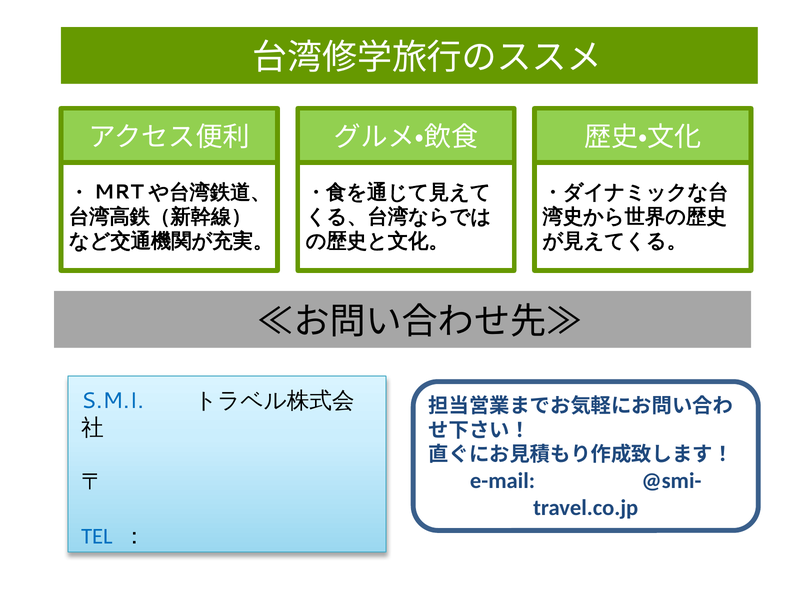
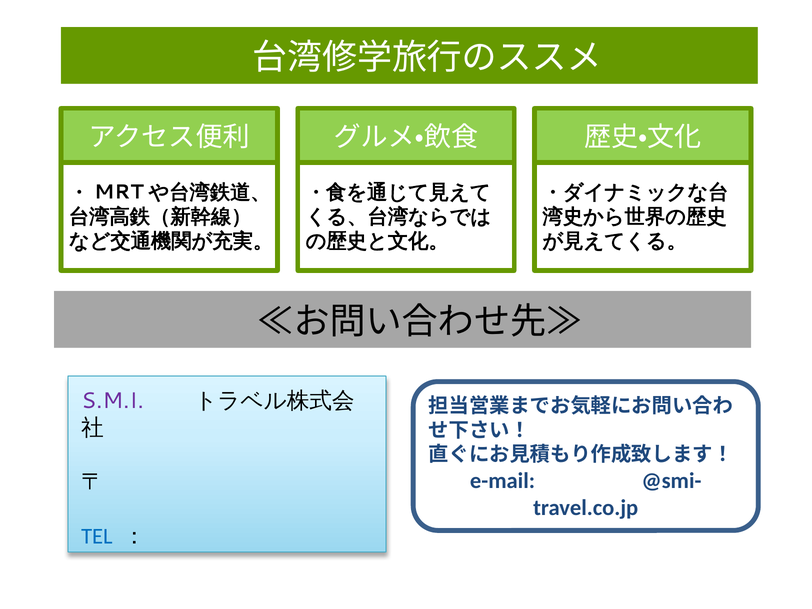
S.M.I colour: blue -> purple (112, 401)
